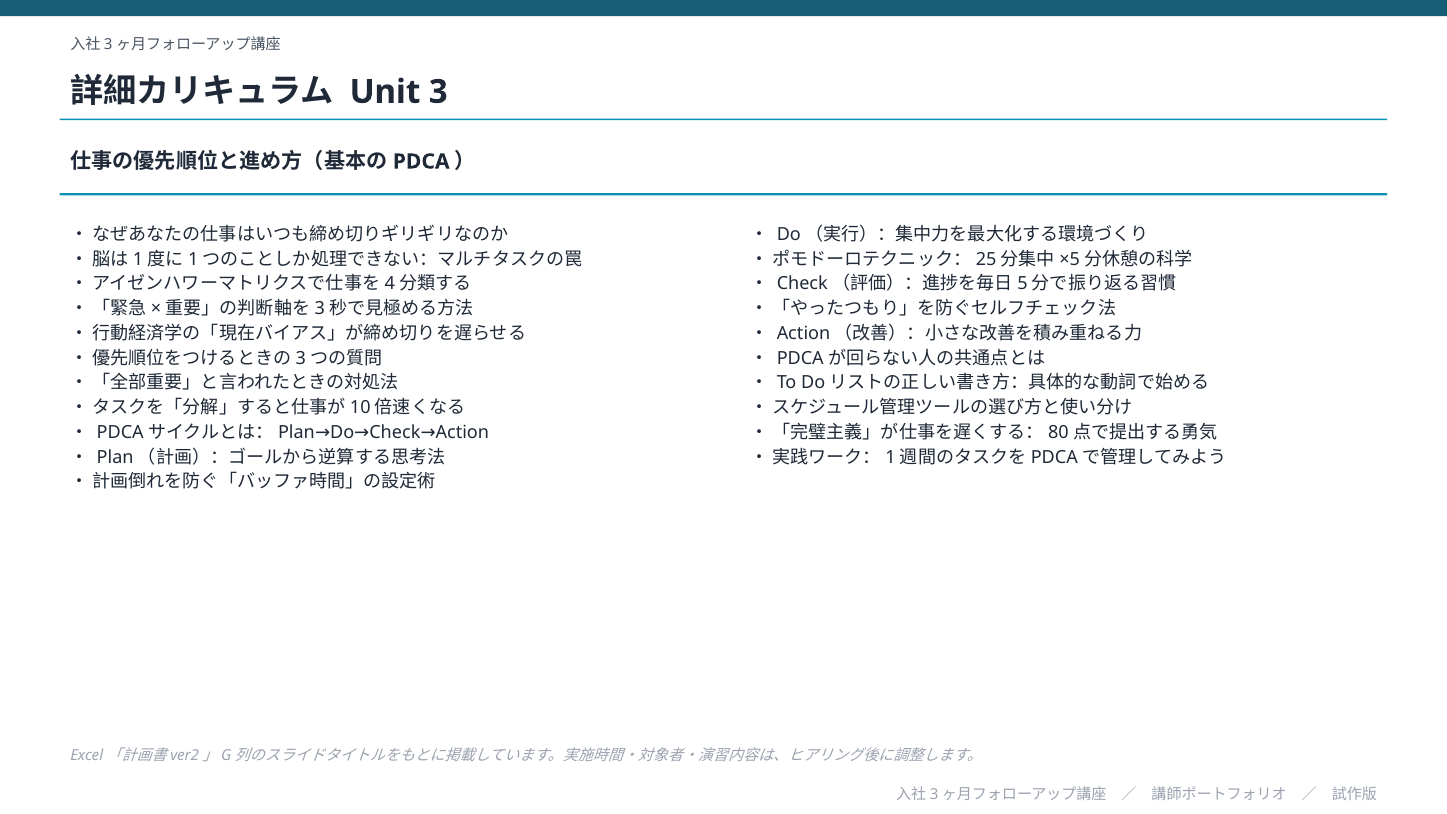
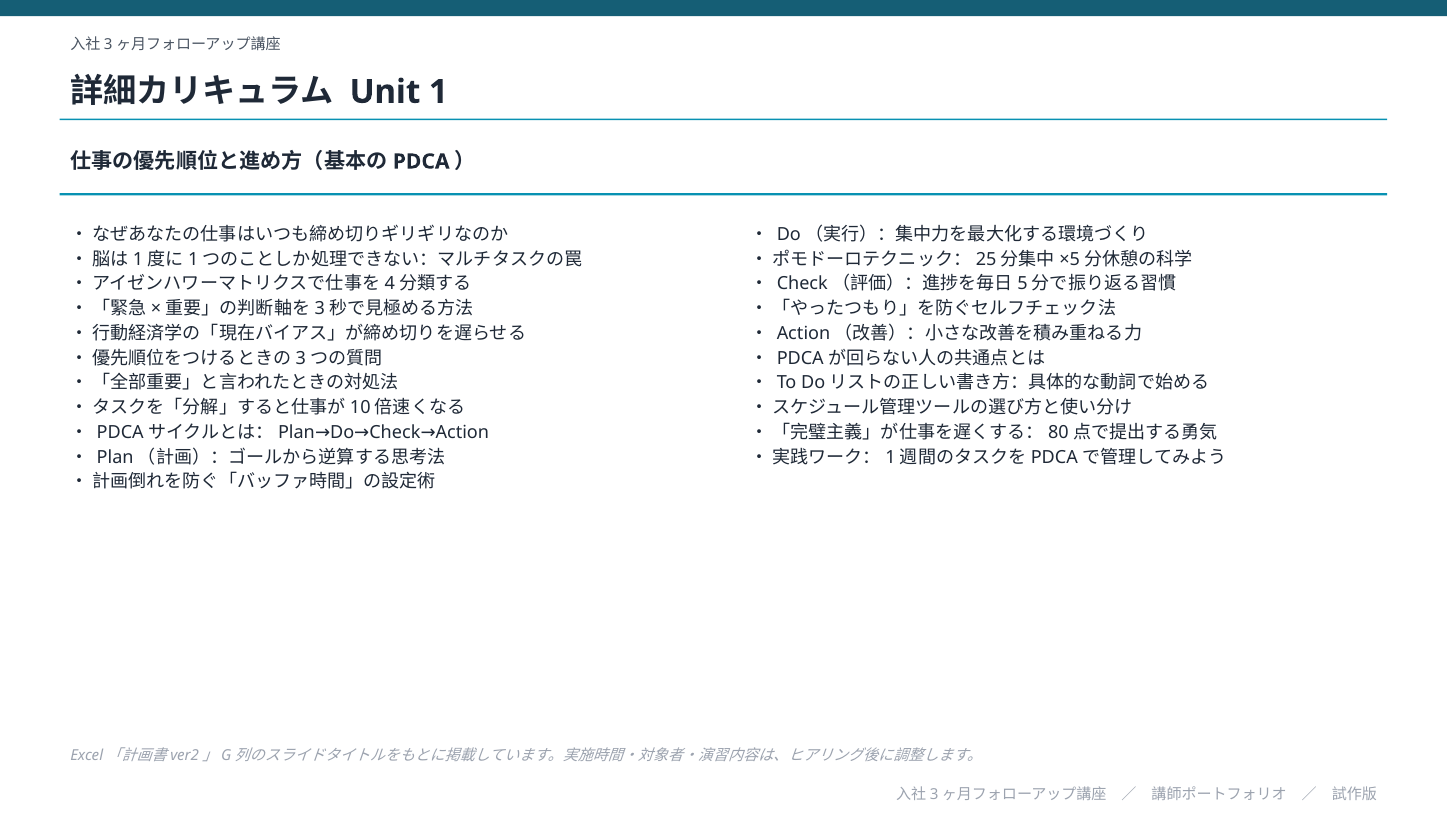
3: 3 -> 1 (438, 92)
